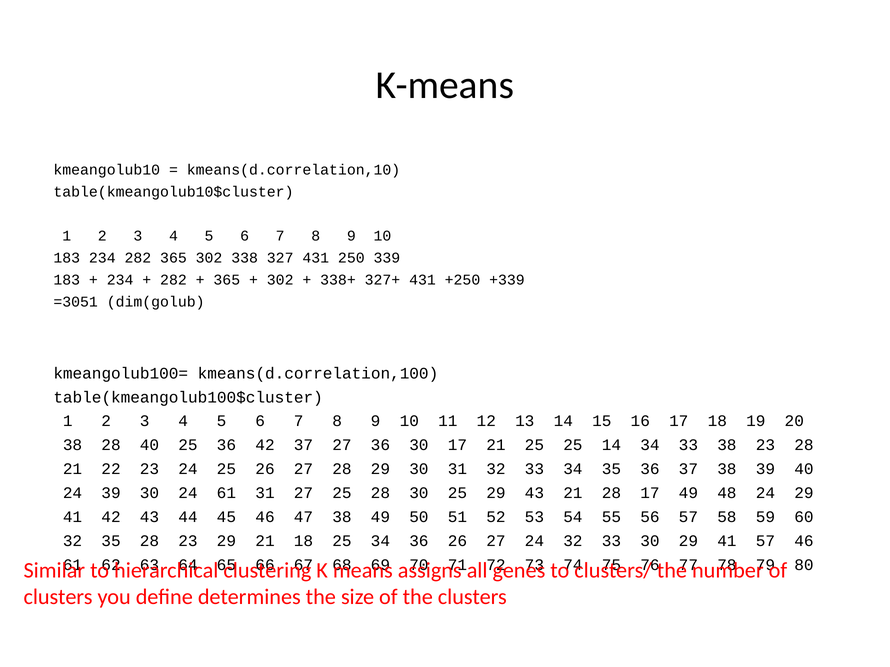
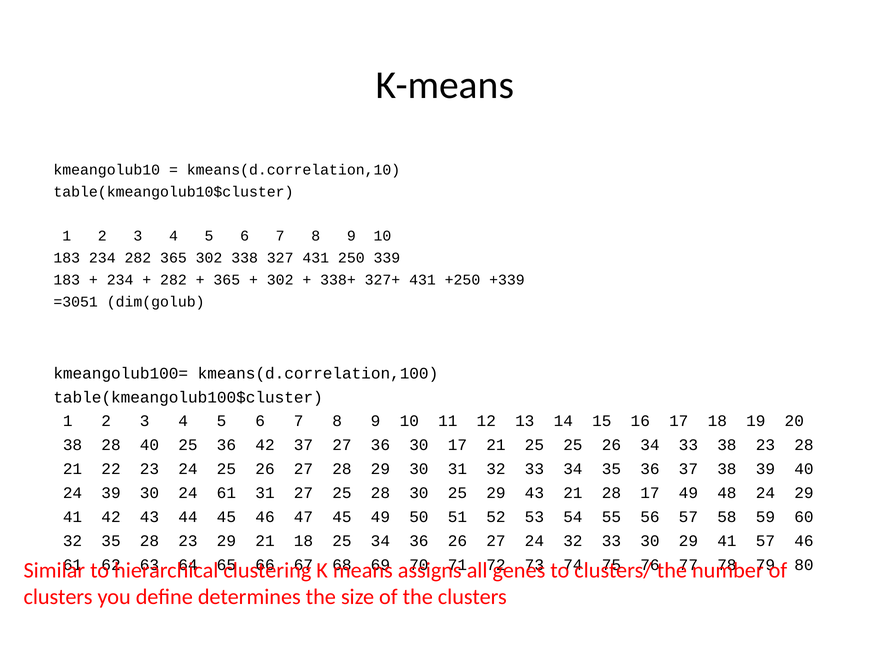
25 25 14: 14 -> 26 (611, 446)
47 38: 38 -> 45 (342, 518)
